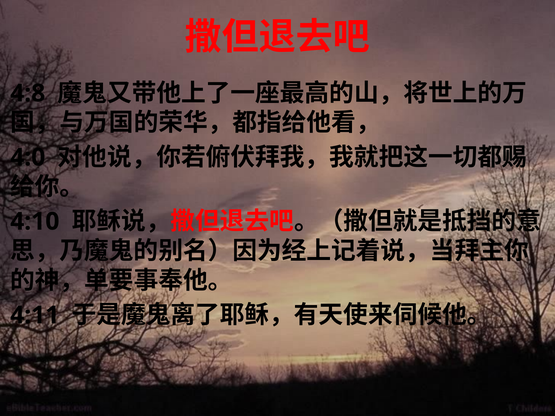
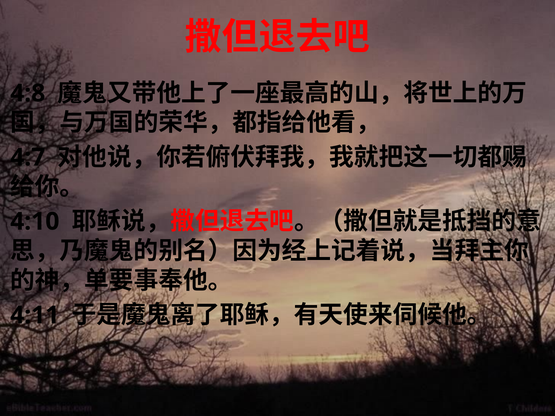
4:0: 4:0 -> 4:7 (28, 157)
